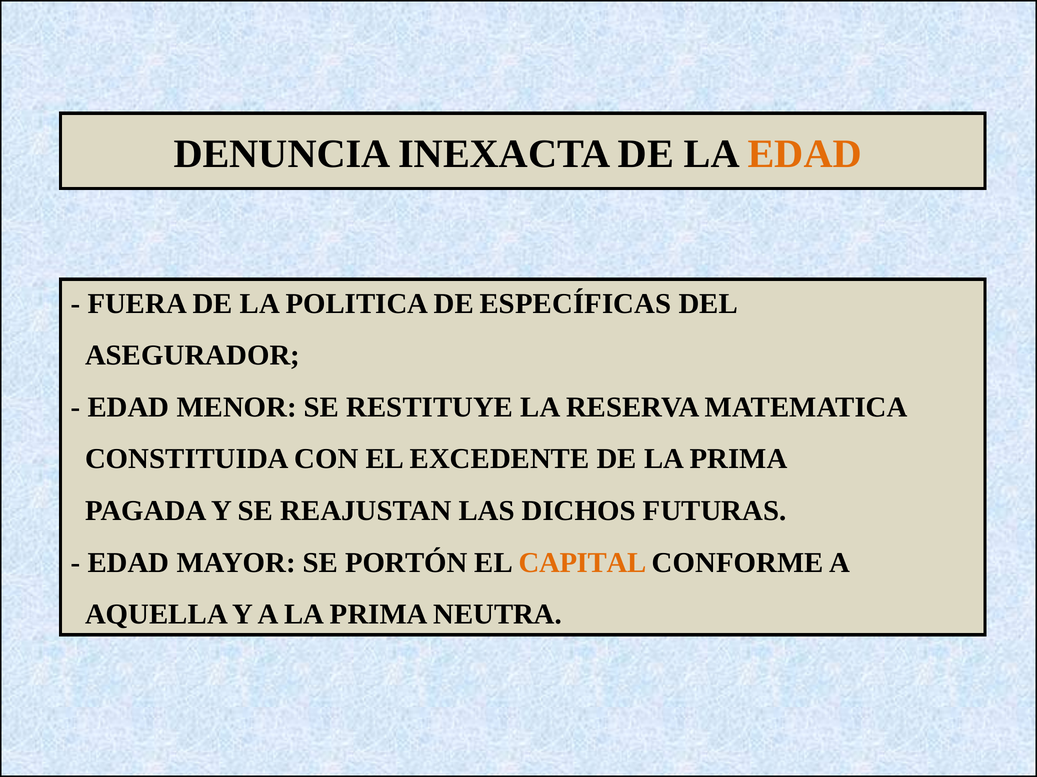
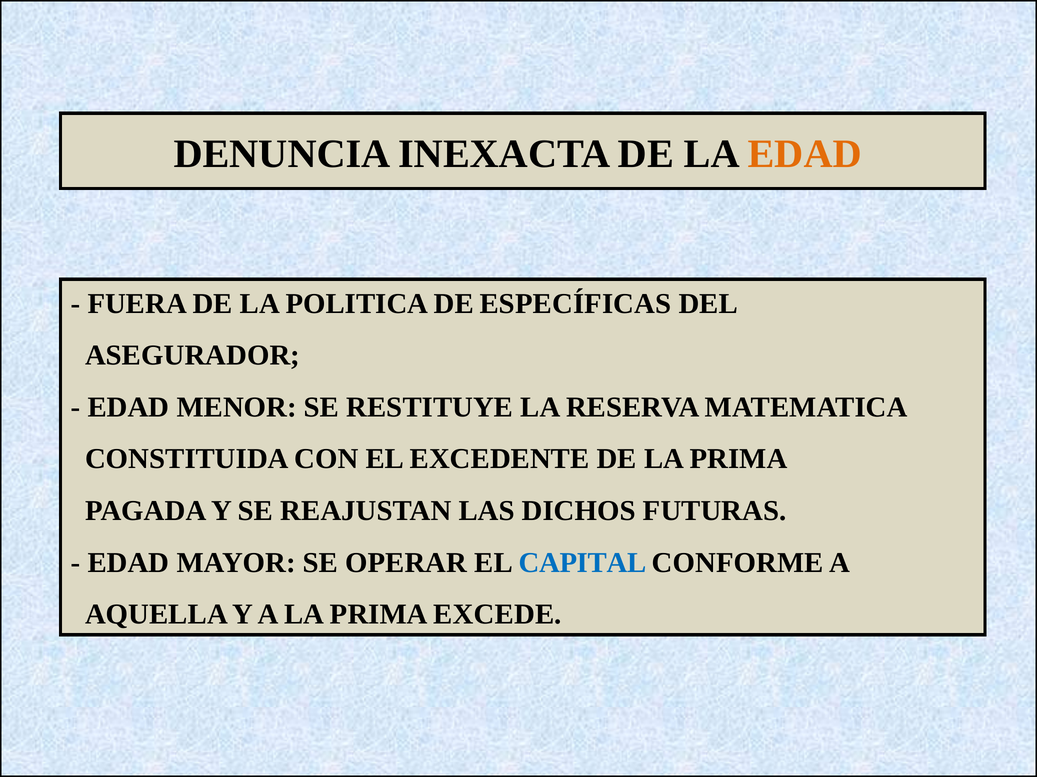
PORTÓN: PORTÓN -> OPERAR (406, 563)
CAPITAL colour: orange -> blue (583, 563)
NEUTRA: NEUTRA -> EXCEDE (498, 615)
